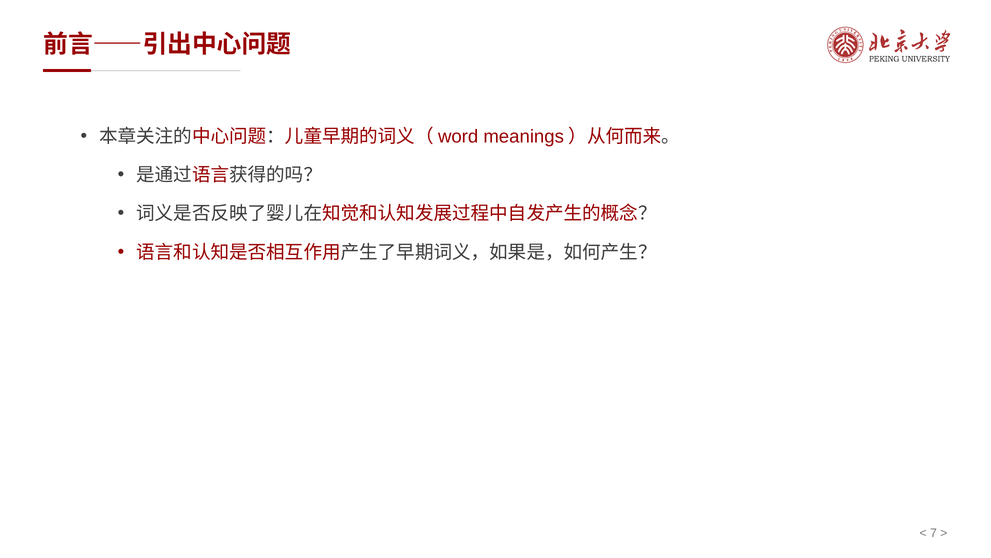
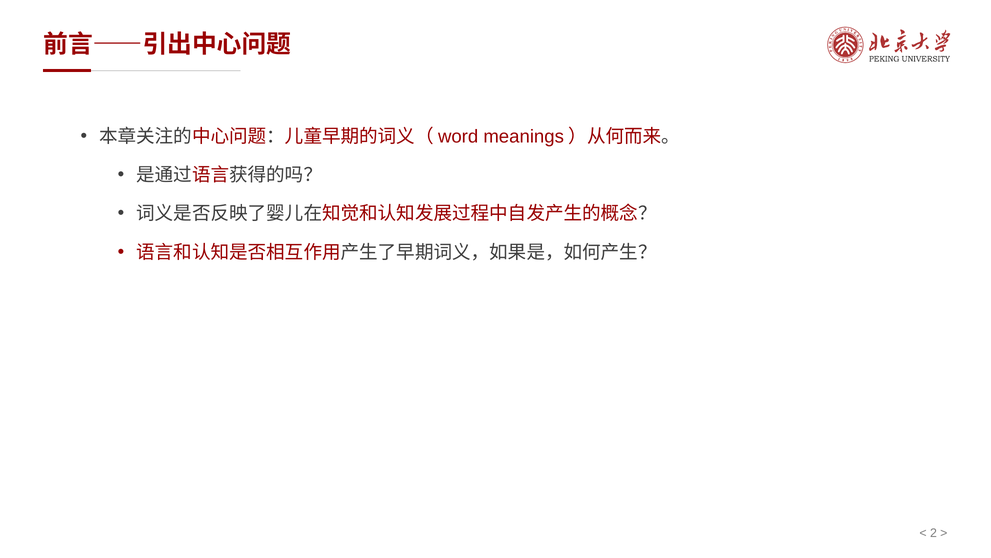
7: 7 -> 2 (934, 532)
